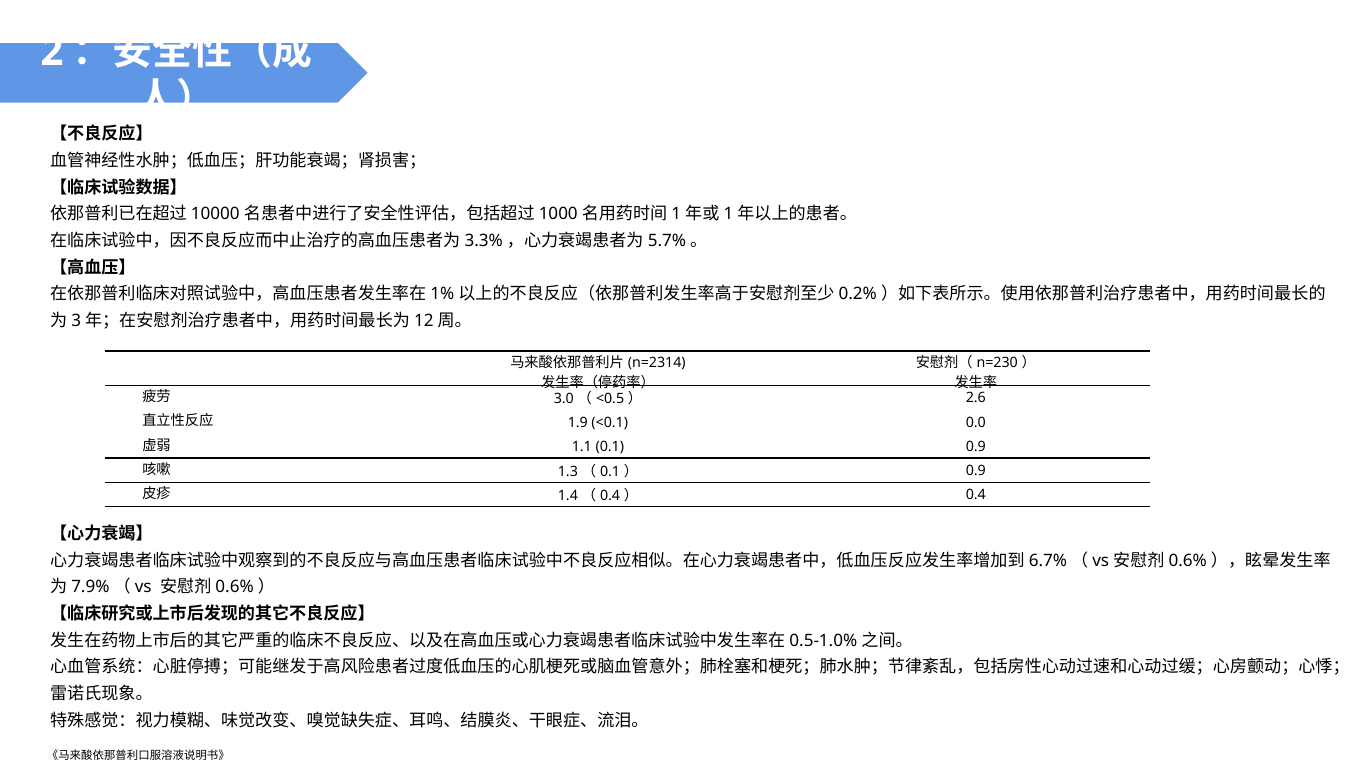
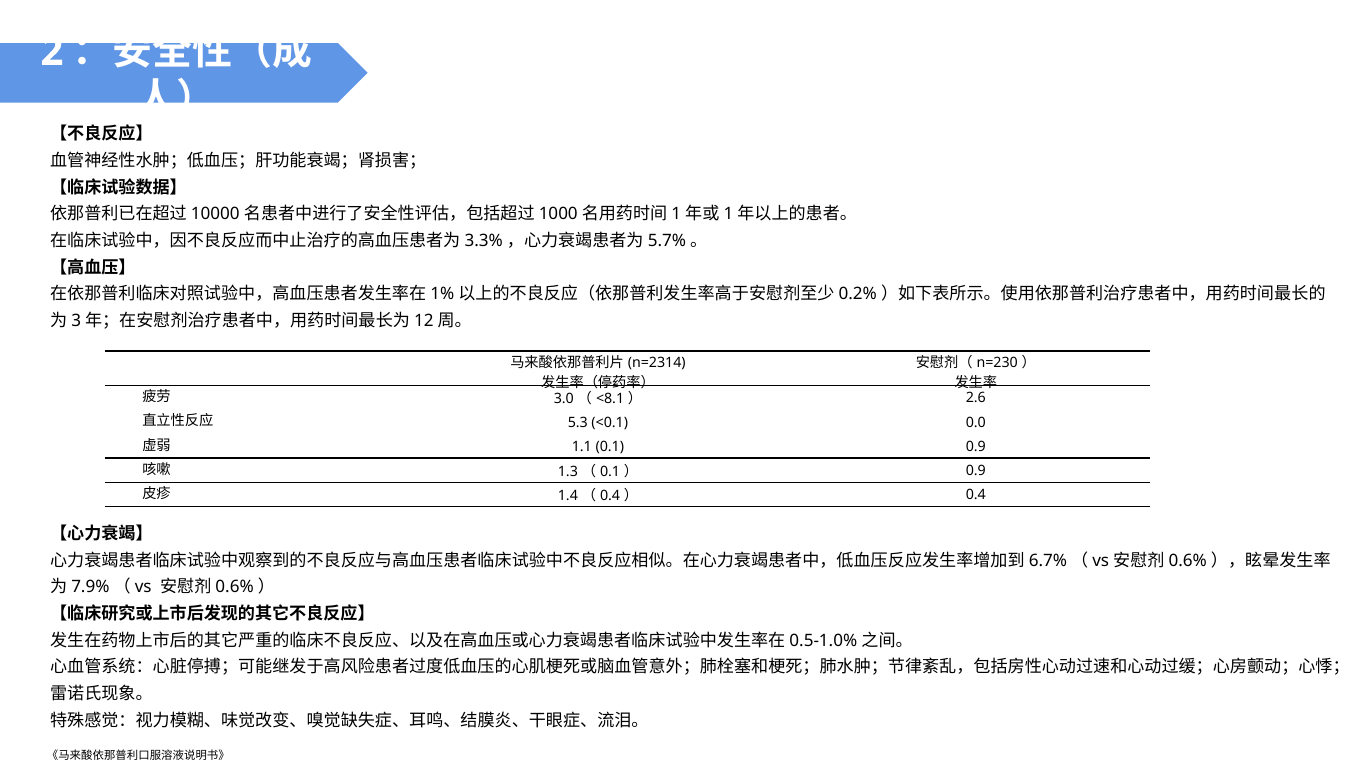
<0.5: <0.5 -> <8.1 (610, 399)
1.9: 1.9 -> 5.3 (578, 423)
